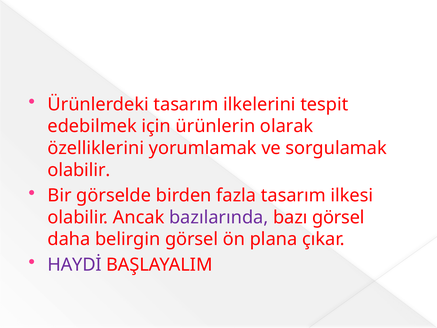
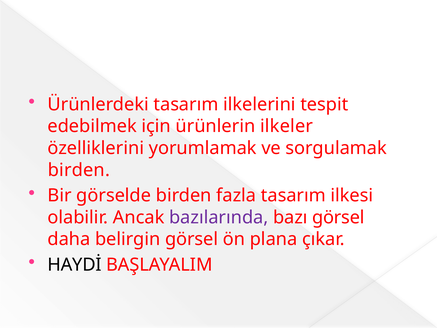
olarak: olarak -> ilkeler (287, 126)
olabilir: olabilir -> birden (79, 170)
HAYDİ colour: purple -> black (75, 265)
